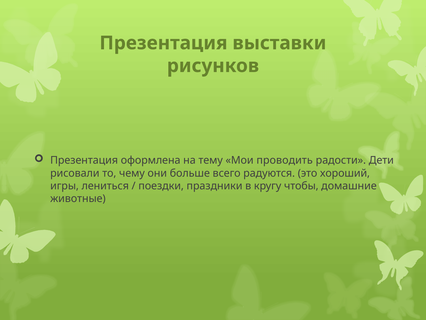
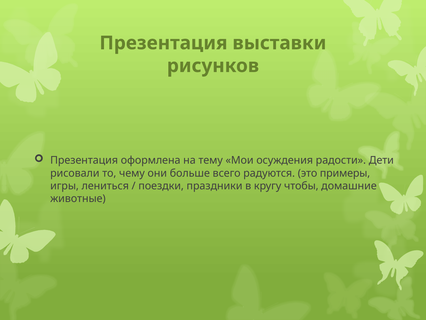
проводить: проводить -> осуждения (285, 160)
хороший: хороший -> примеры (345, 173)
